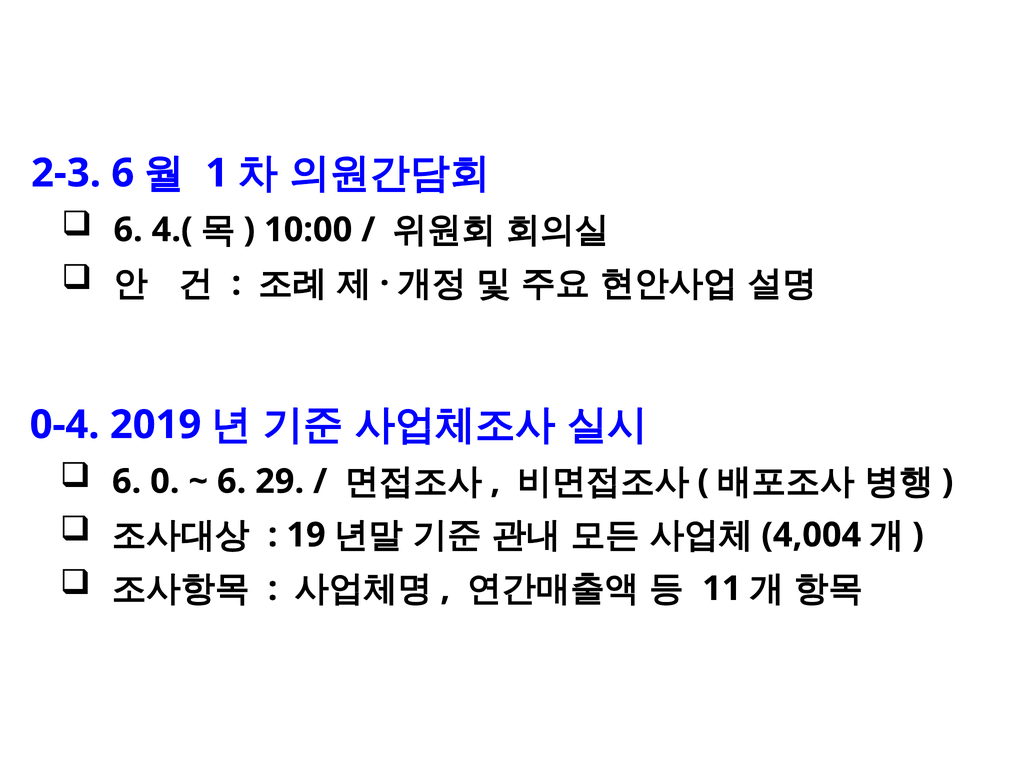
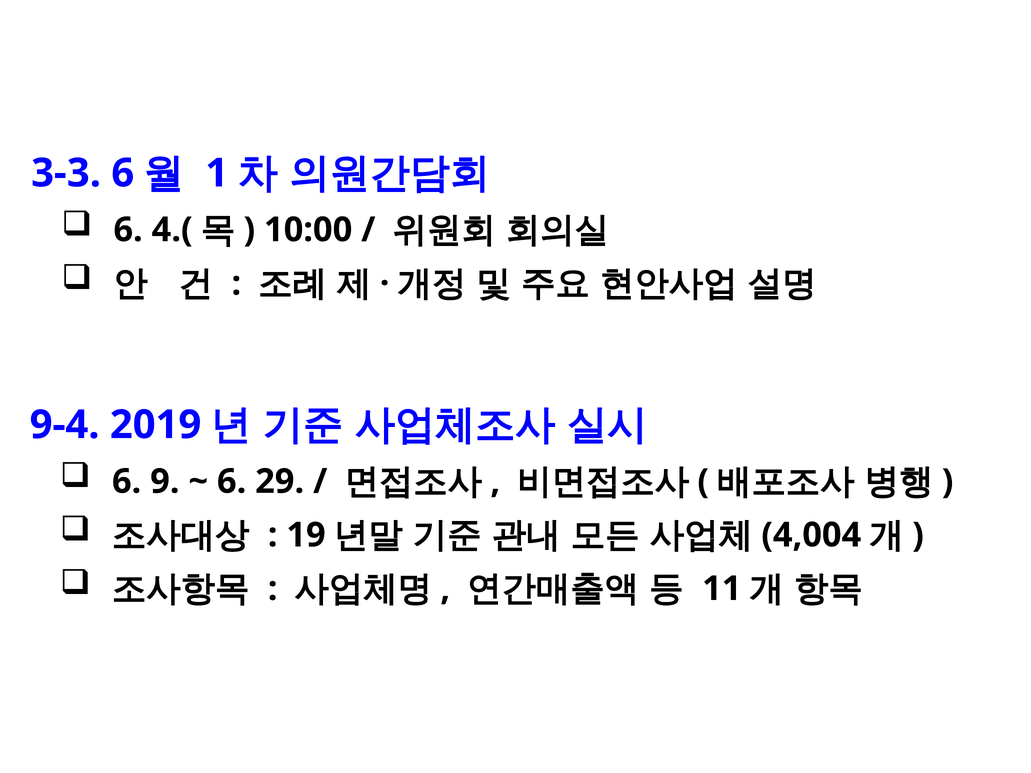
2-3: 2-3 -> 3-3 (66, 173)
0-4: 0-4 -> 9-4 (65, 425)
0: 0 -> 9 (165, 482)
